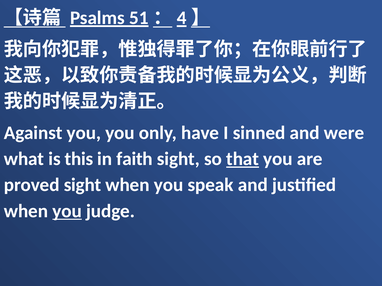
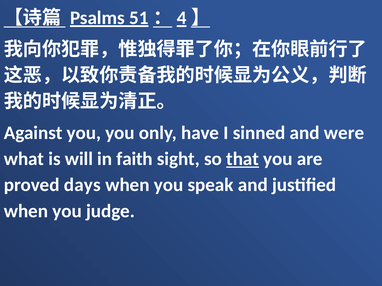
this: this -> will (79, 159)
proved sight: sight -> days (82, 185)
you underline: present -> none (67, 211)
